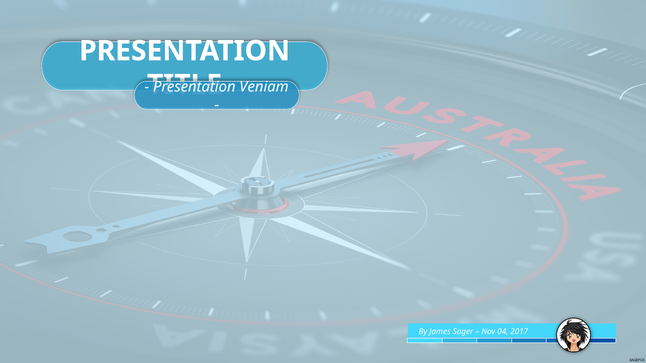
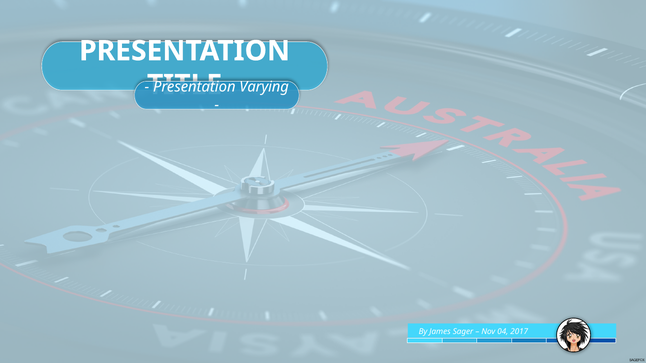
Veniam: Veniam -> Varying (264, 87)
